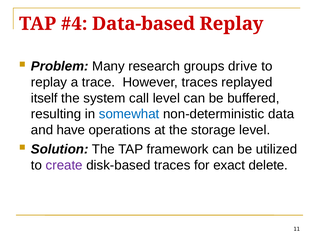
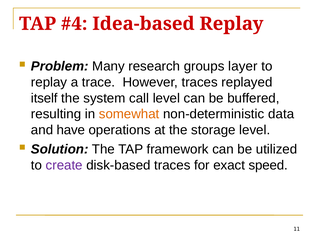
Data-based: Data-based -> Idea-based (143, 24)
drive: drive -> layer (243, 66)
somewhat colour: blue -> orange (129, 114)
delete: delete -> speed (268, 165)
